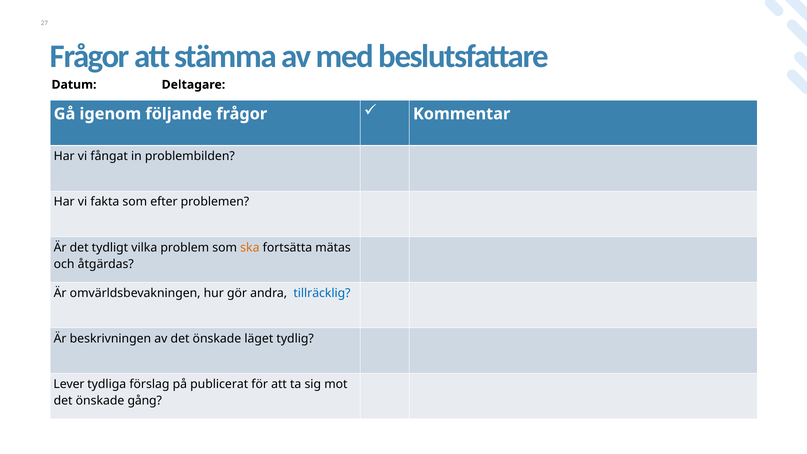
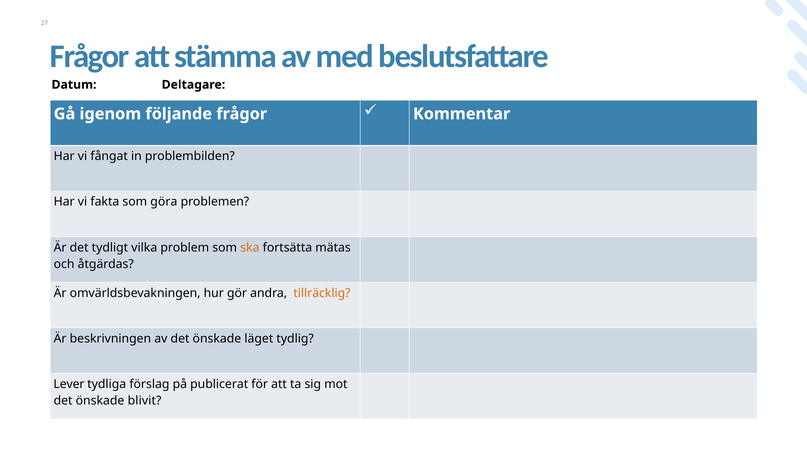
efter: efter -> göra (164, 202)
tillräcklig colour: blue -> orange (322, 293)
gång: gång -> blivit (145, 401)
